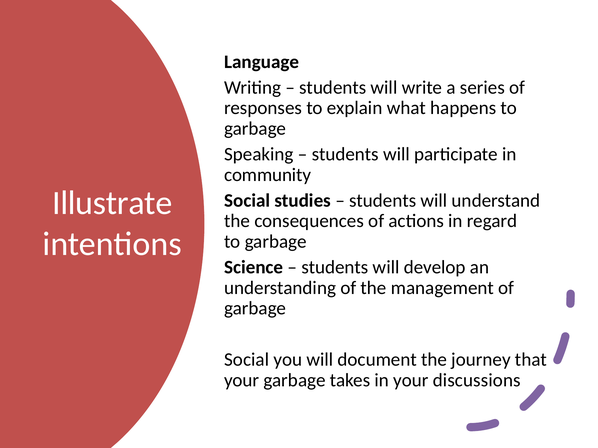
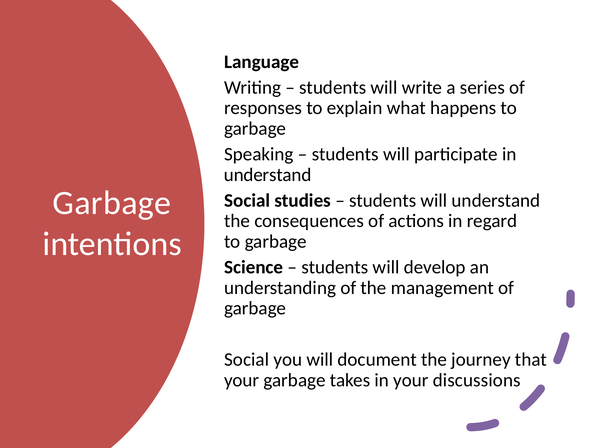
community: community -> understand (268, 175)
Illustrate: Illustrate -> Garbage (112, 203)
